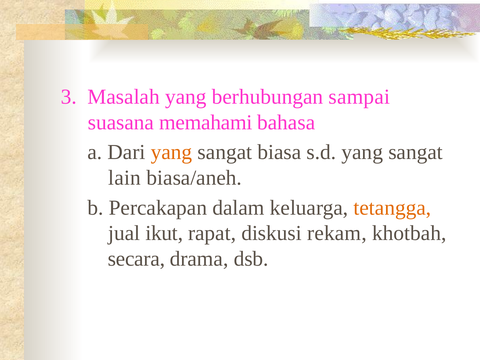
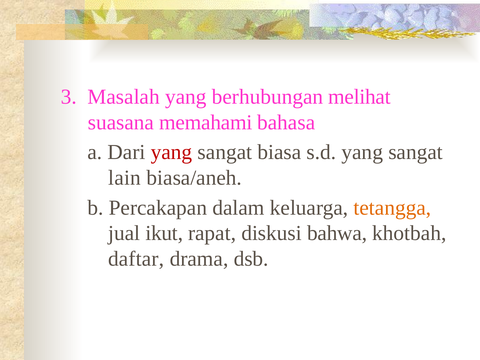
sampai: sampai -> melihat (359, 97)
yang colour: orange -> red (172, 152)
rekam: rekam -> bahwa (337, 233)
secara: secara -> daftar (136, 259)
